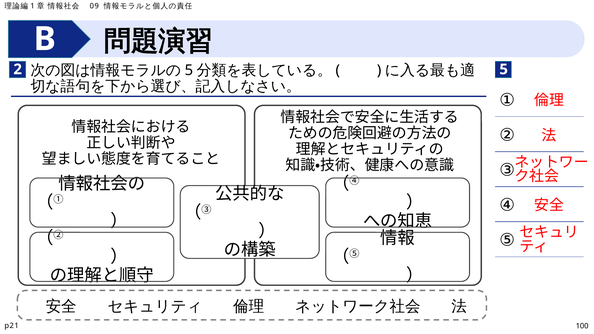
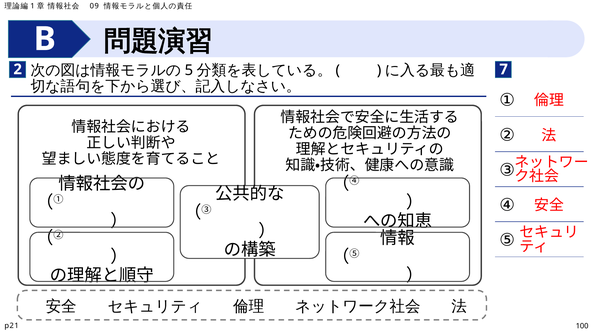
2 5: 5 -> 7 (504, 69)
